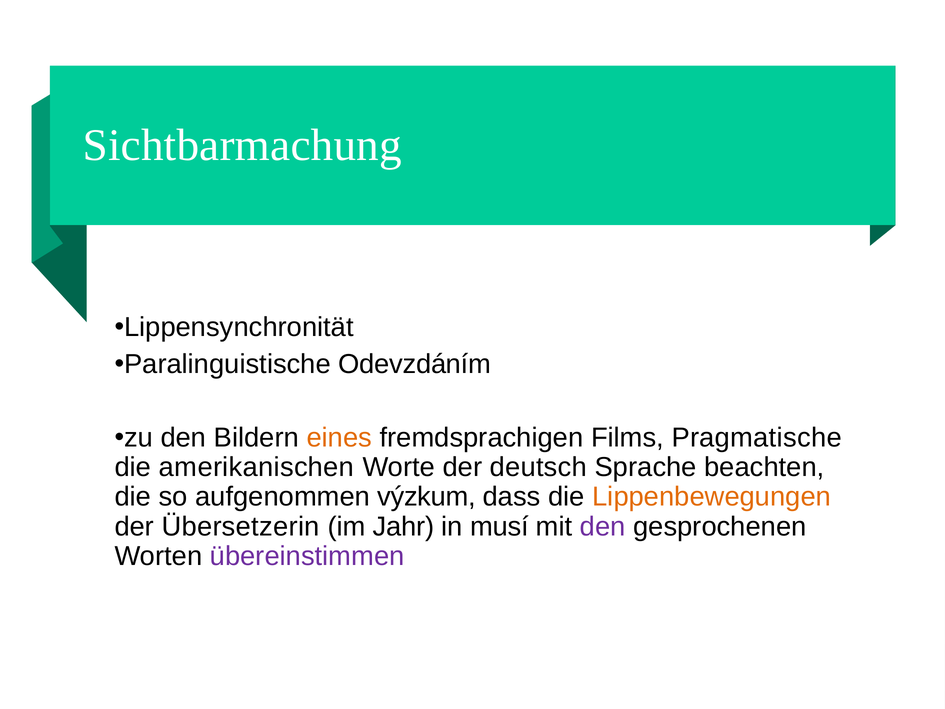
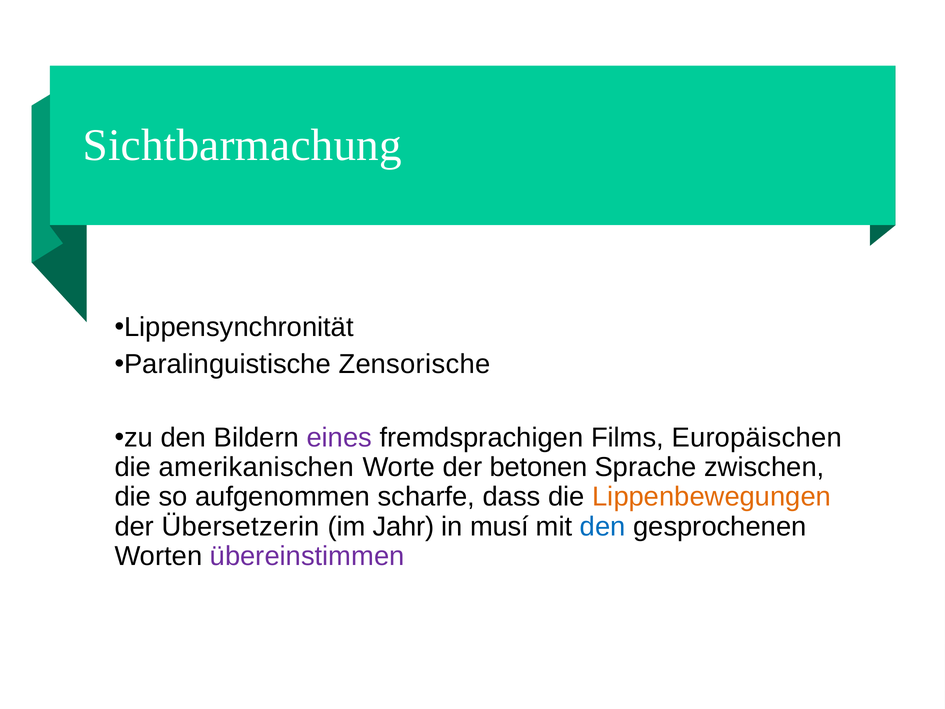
Odevzdáním: Odevzdáním -> Zensorische (414, 364)
eines colour: orange -> purple (339, 437)
Pragmatische: Pragmatische -> Europäischen (757, 437)
deutsch: deutsch -> betonen (539, 467)
beachten: beachten -> zwischen (764, 467)
výzkum: výzkum -> scharfe (426, 497)
den colour: purple -> blue (603, 526)
